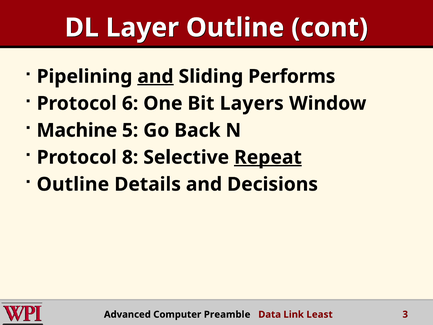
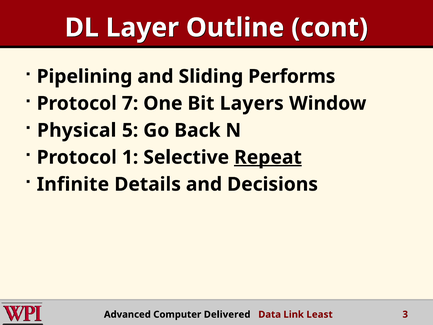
and underline: present -> none (155, 76)
6: 6 -> 7 (130, 103)
Machine: Machine -> Physical (77, 130)
8: 8 -> 1 (130, 157)
Outline: Outline -> Infinite (73, 184)
Preamble: Preamble -> Delivered (227, 314)
